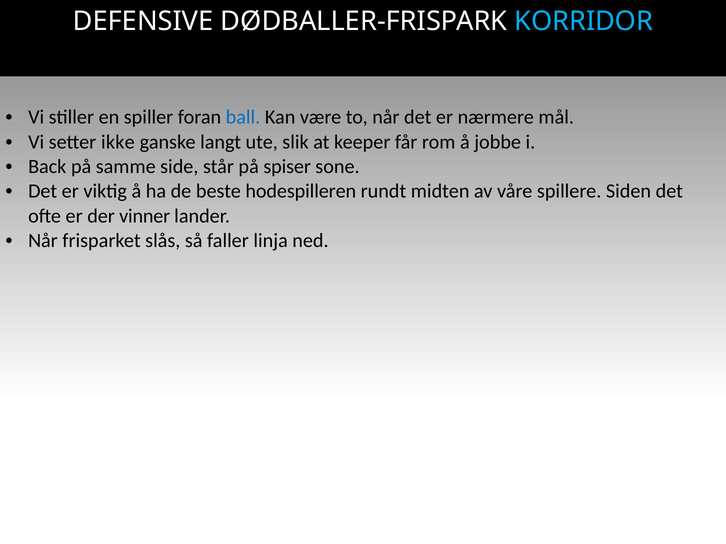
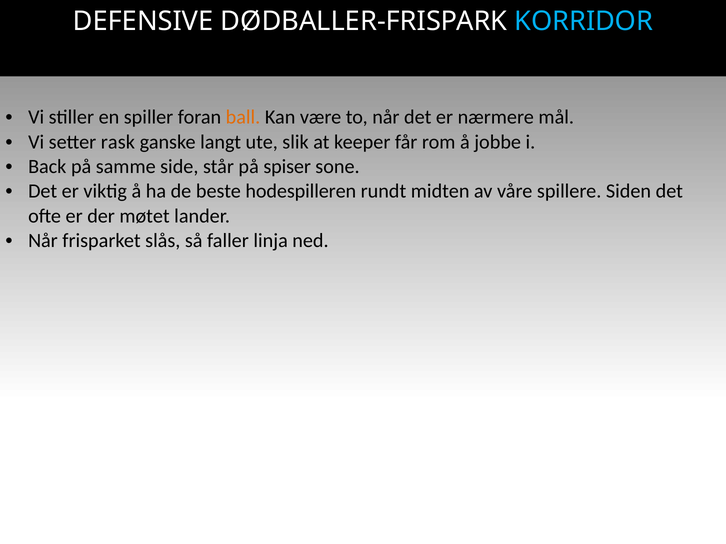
ball colour: blue -> orange (243, 117)
ikke: ikke -> rask (118, 142)
vinner: vinner -> møtet (145, 216)
